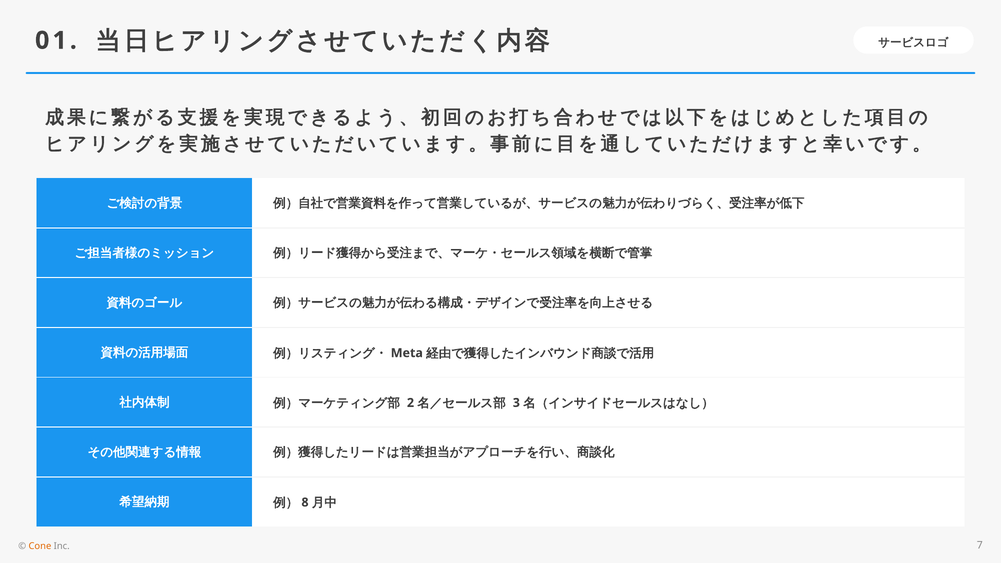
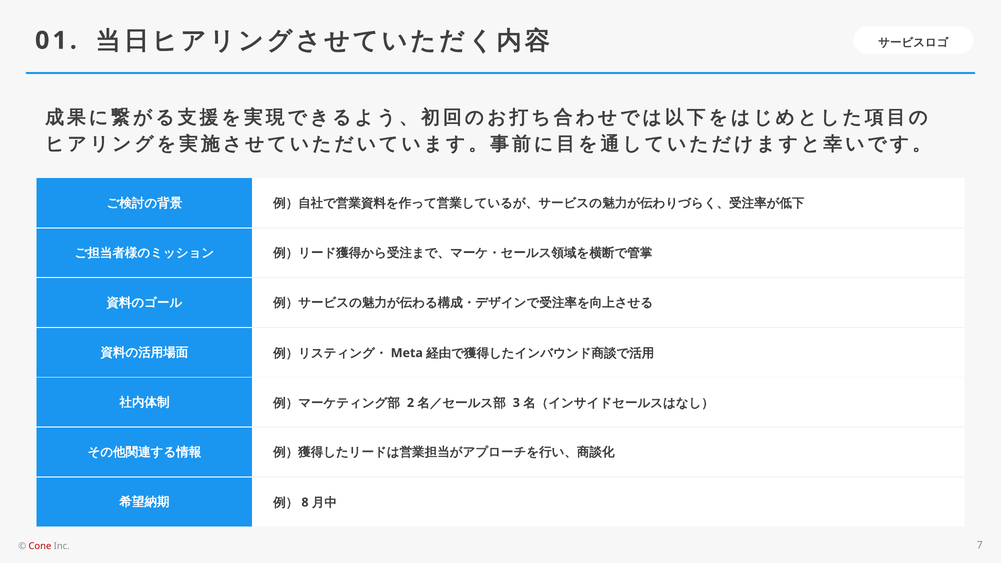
Cone colour: orange -> red (40, 546)
